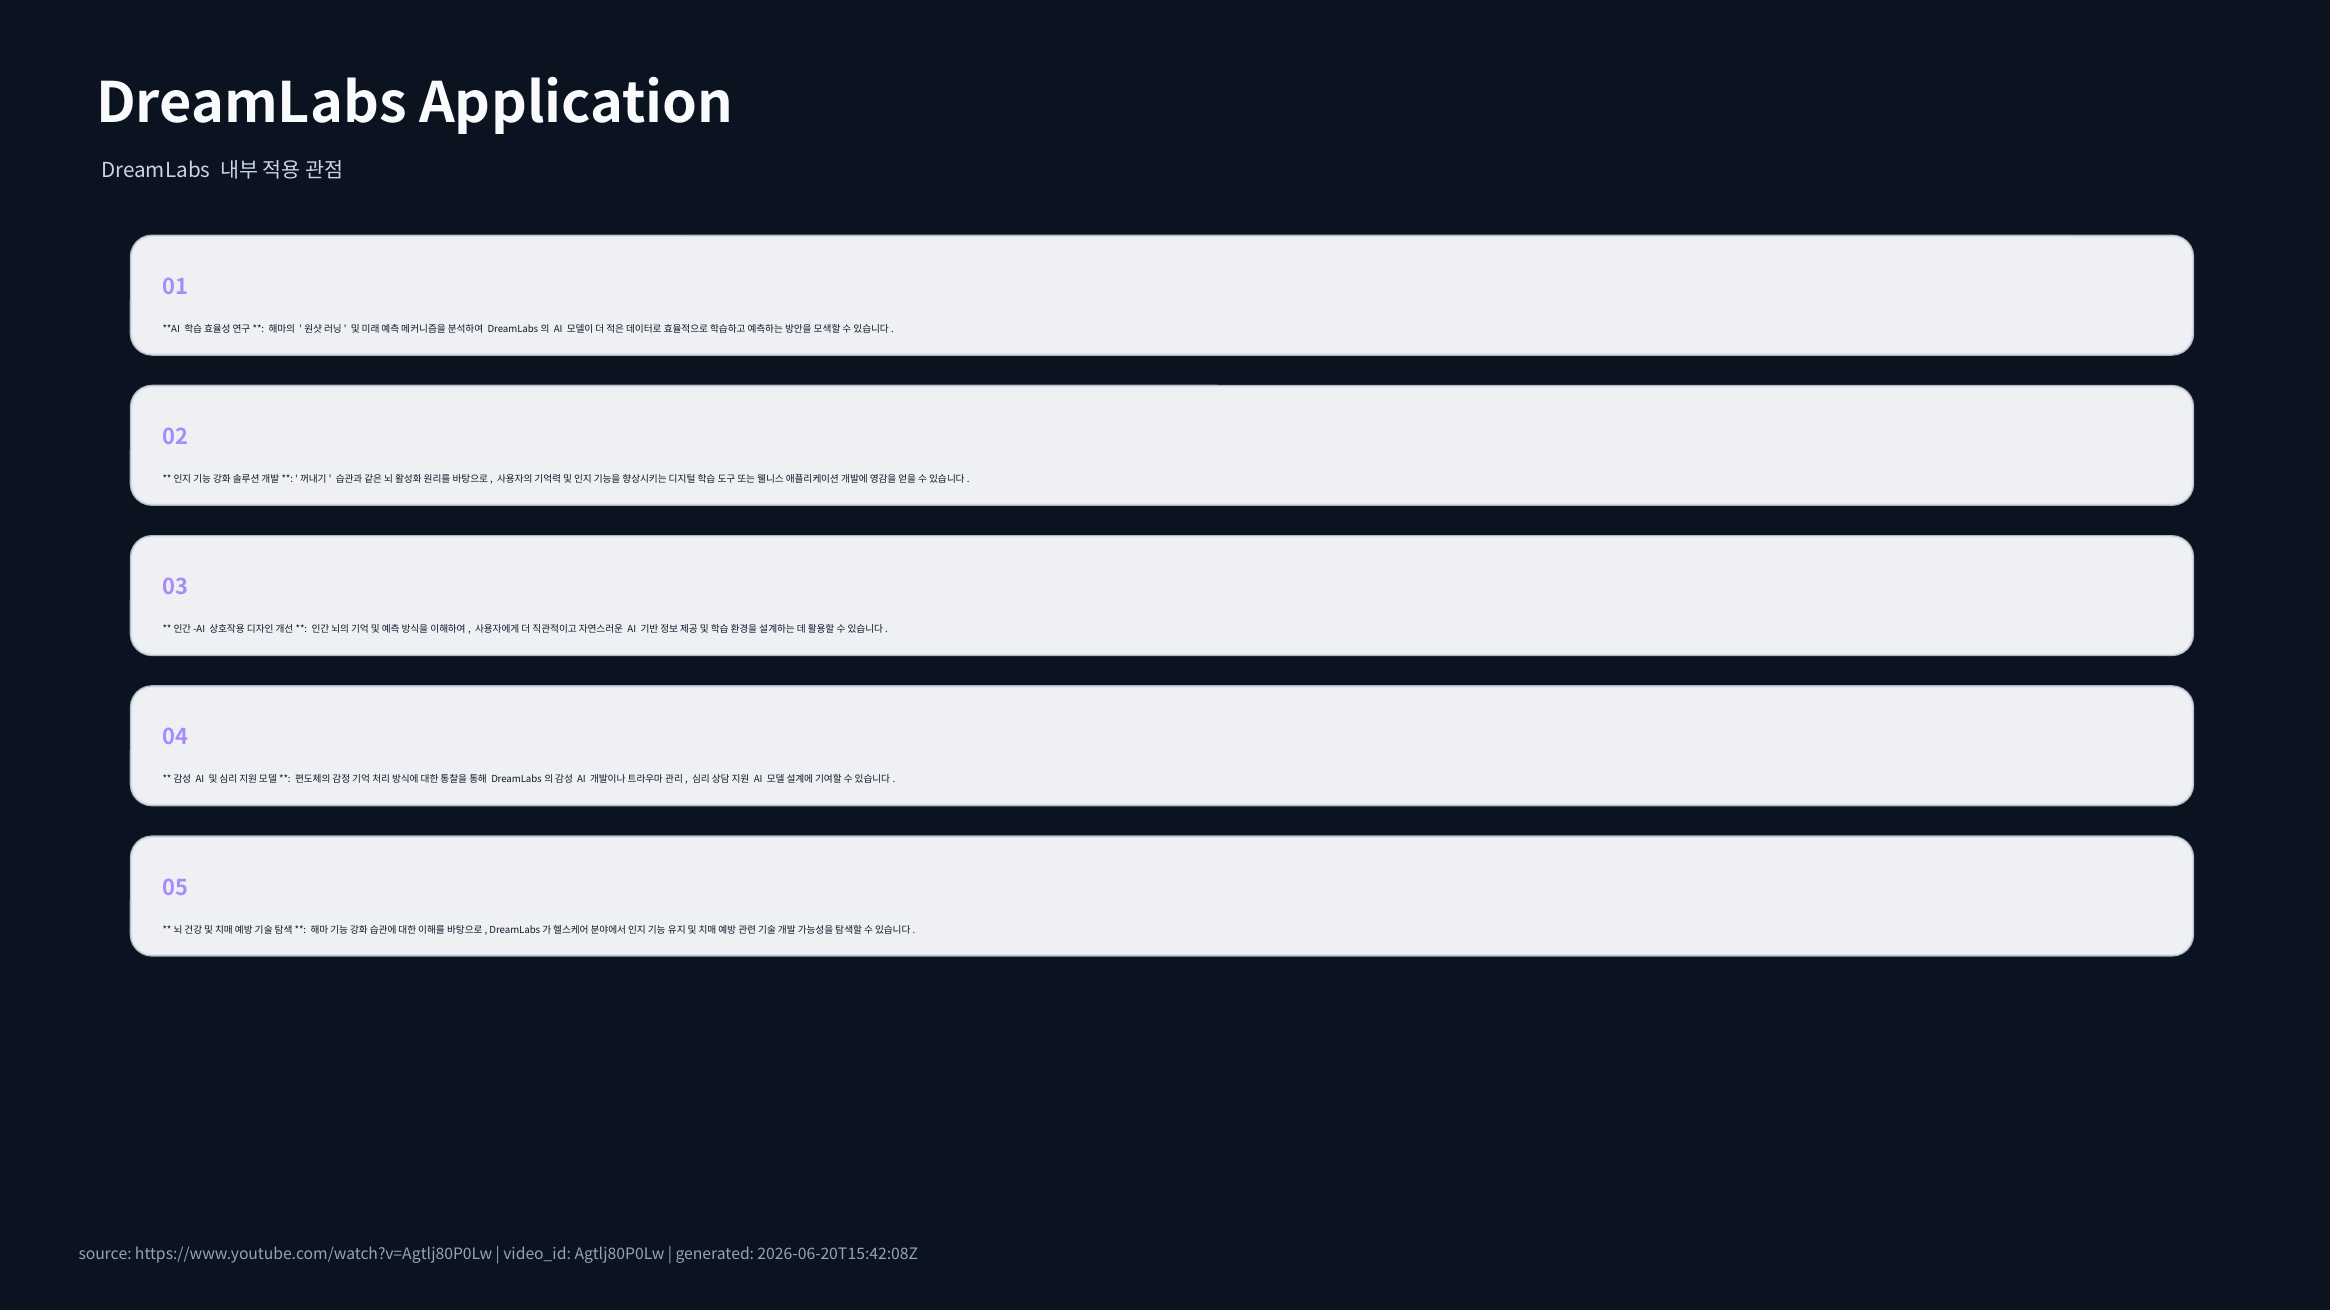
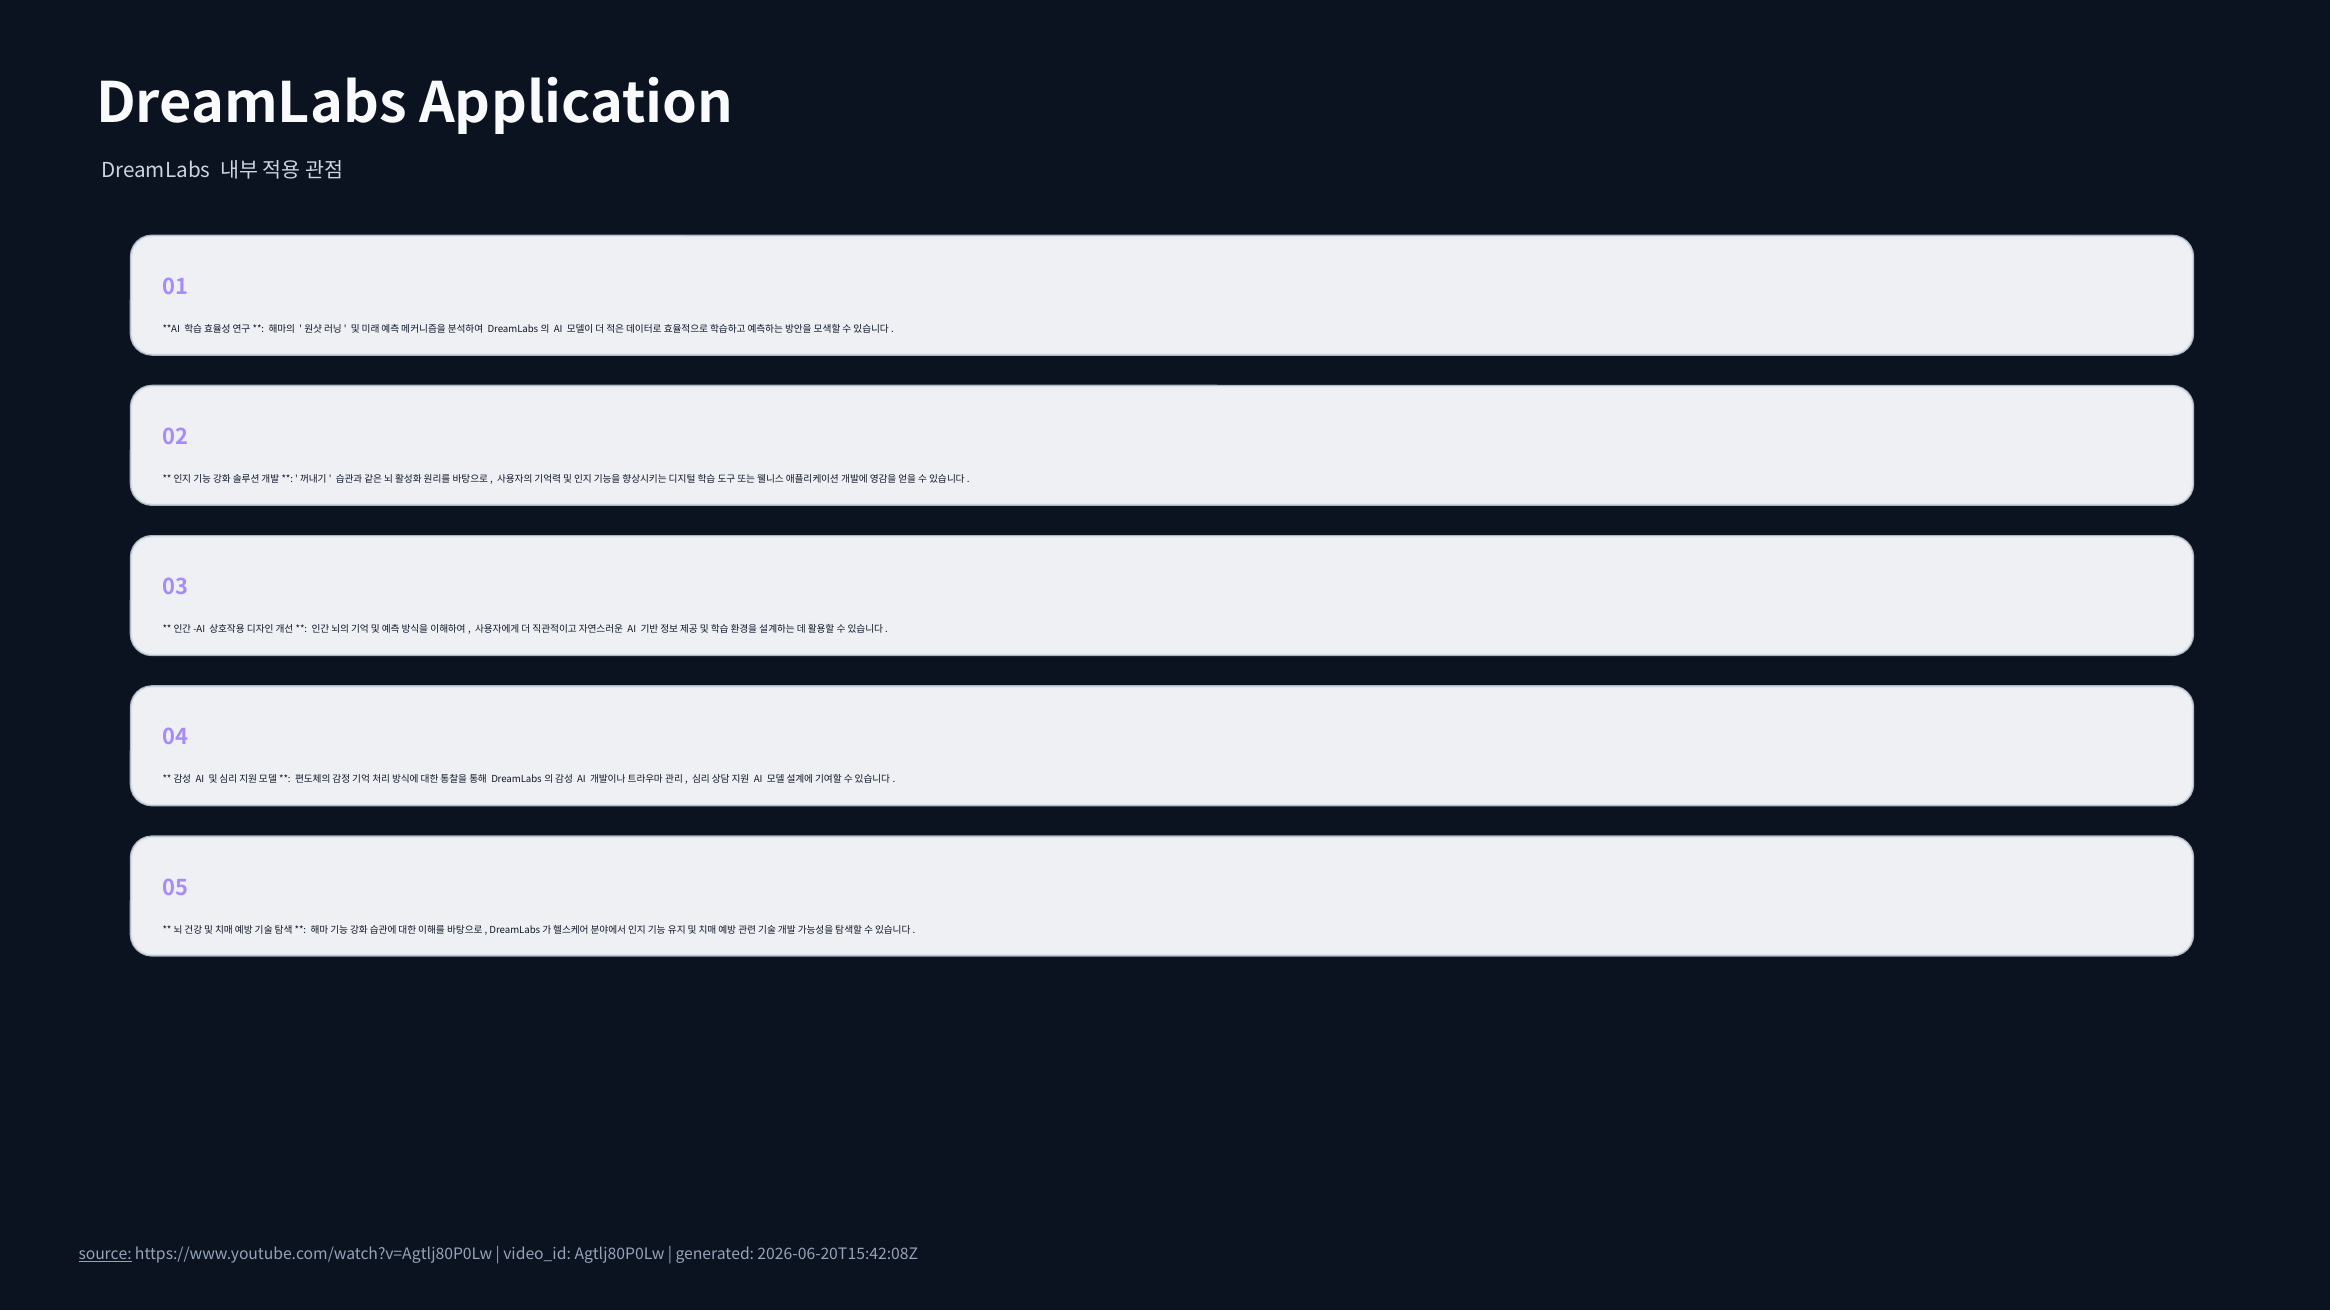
source underline: none -> present (105, 1255)
